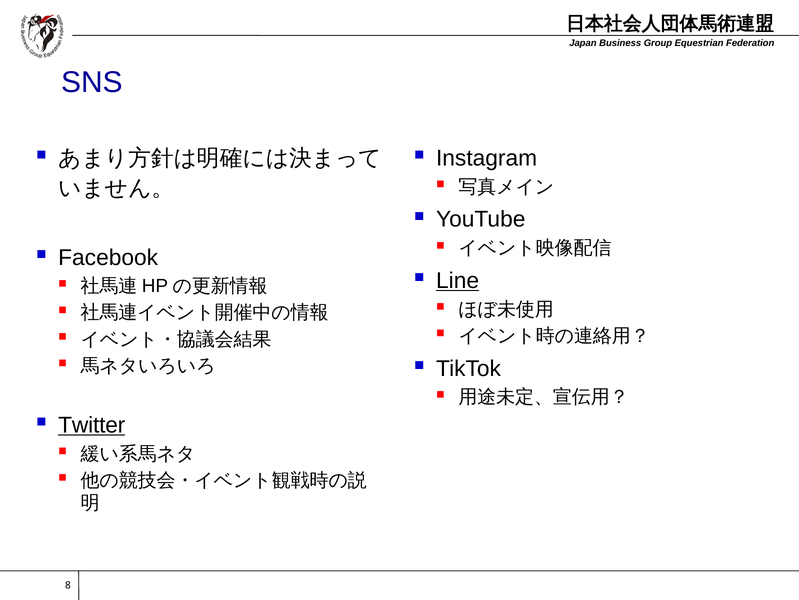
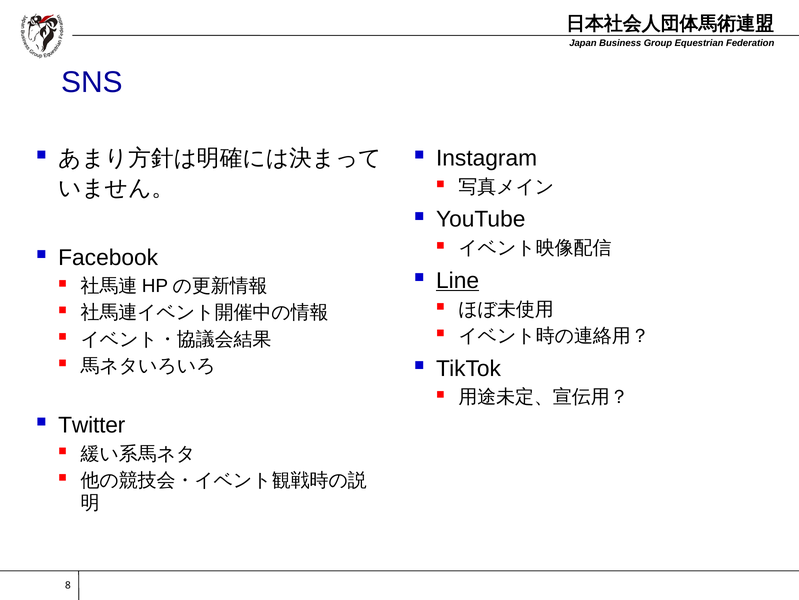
Twitter underline: present -> none (92, 425)
